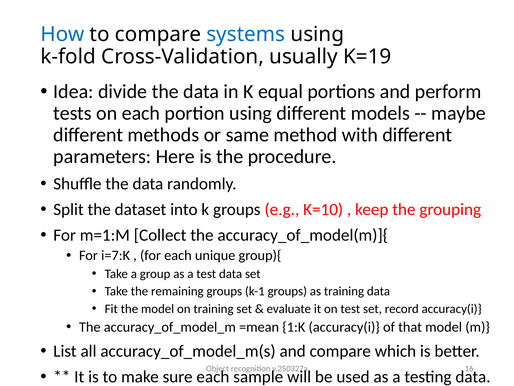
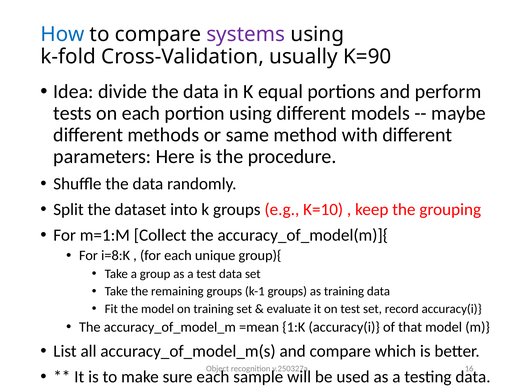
systems colour: blue -> purple (246, 34)
K=19: K=19 -> K=90 (367, 56)
i=7:K: i=7:K -> i=8:K (116, 255)
